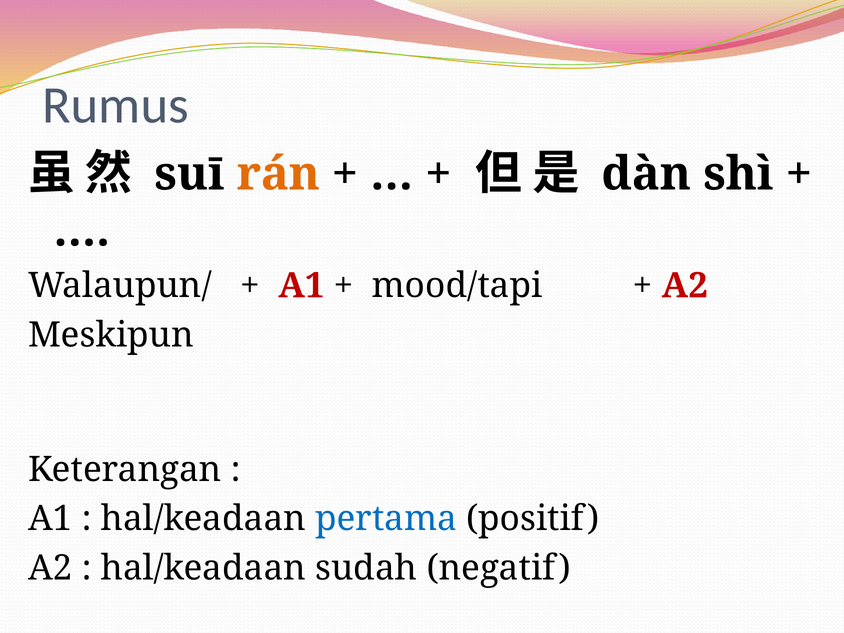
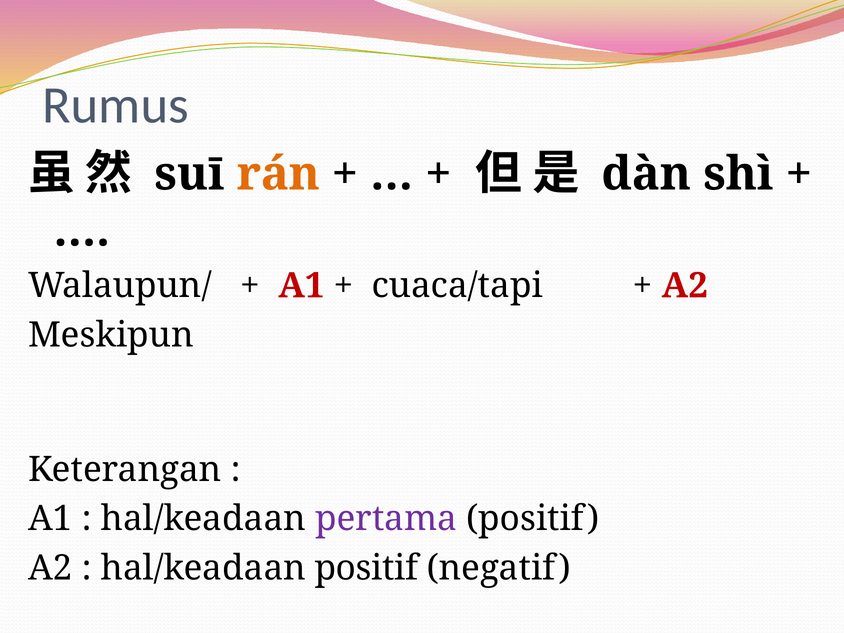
mood/tapi: mood/tapi -> cuaca/tapi (457, 286)
pertama colour: blue -> purple (386, 519)
hal/keadaan sudah: sudah -> positif (366, 568)
